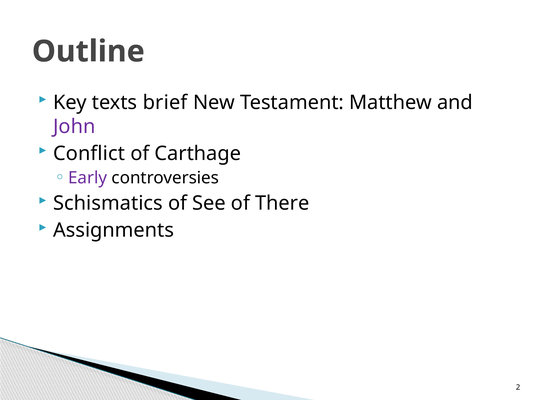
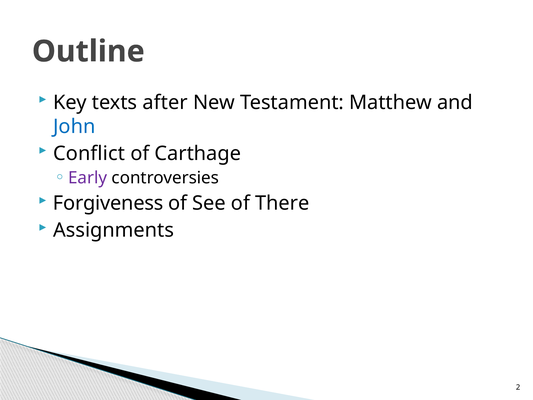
brief: brief -> after (165, 102)
John colour: purple -> blue (74, 126)
Schismatics: Schismatics -> Forgiveness (108, 203)
